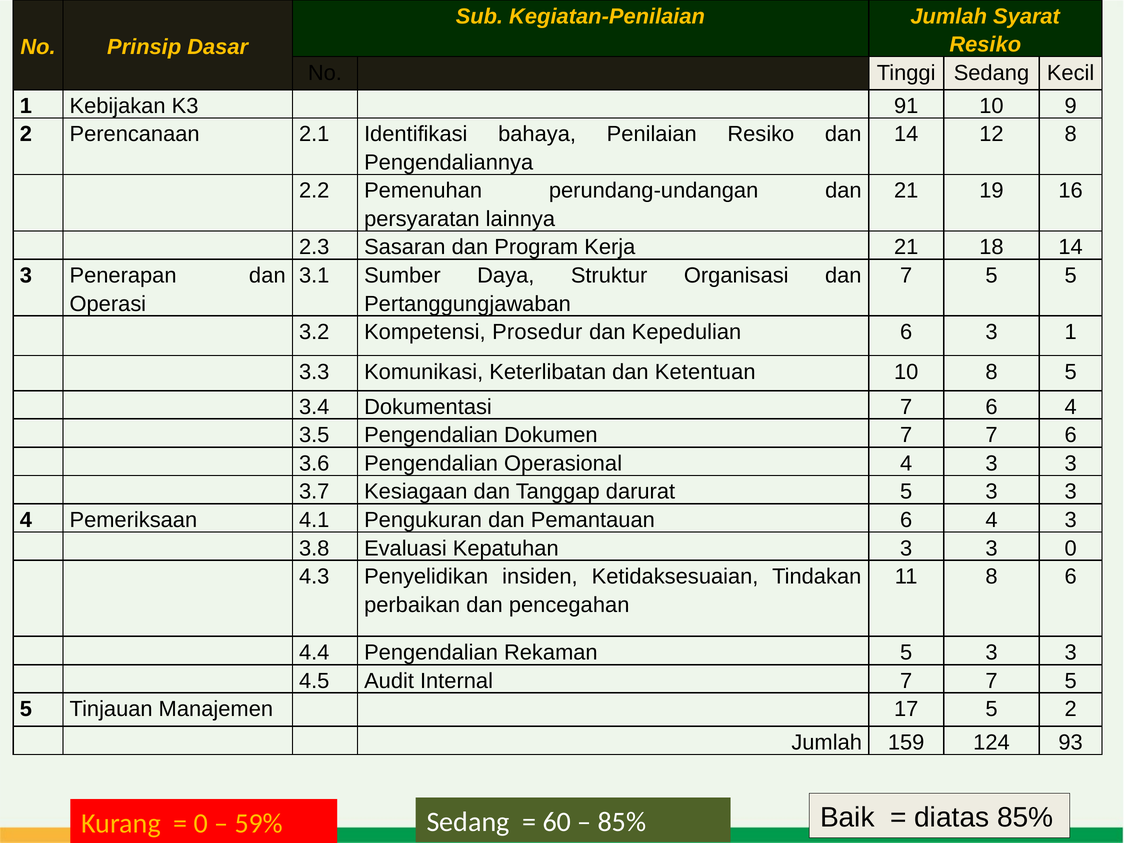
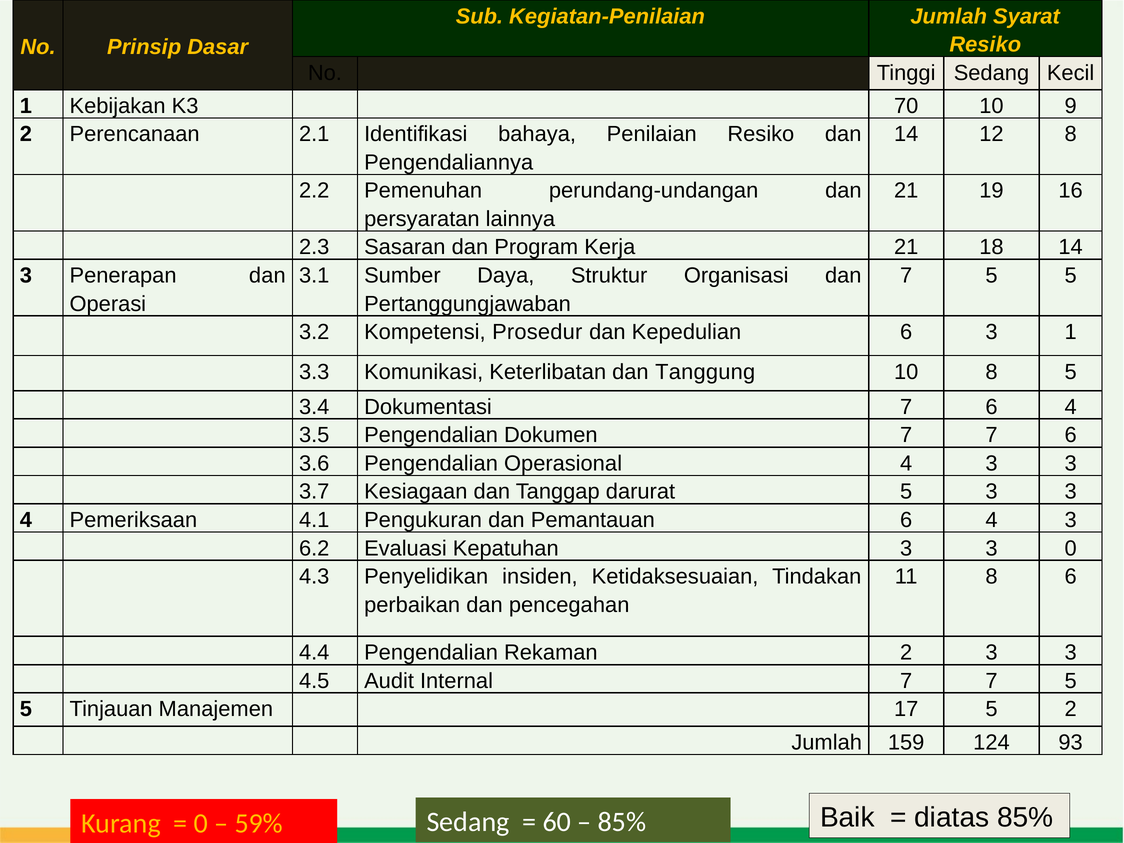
91: 91 -> 70 (906, 106)
Ketentuan: Ketentuan -> Tanggung (705, 372)
3.8: 3.8 -> 6.2 (314, 548)
Rekaman 5: 5 -> 2 (906, 653)
